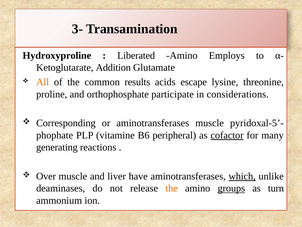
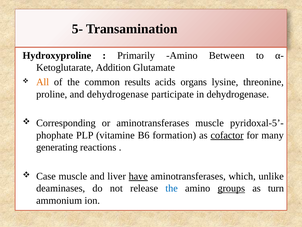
3-: 3- -> 5- (77, 29)
Liberated: Liberated -> Primarily (136, 55)
Employs: Employs -> Between (227, 55)
escape: escape -> organs (194, 82)
and orthophosphate: orthophosphate -> dehydrogenase (118, 94)
in considerations: considerations -> dehydrogenase (238, 94)
peripheral: peripheral -> formation (174, 135)
Over: Over -> Case (46, 176)
have underline: none -> present (138, 176)
which underline: present -> none (242, 176)
the colour: orange -> blue (172, 188)
